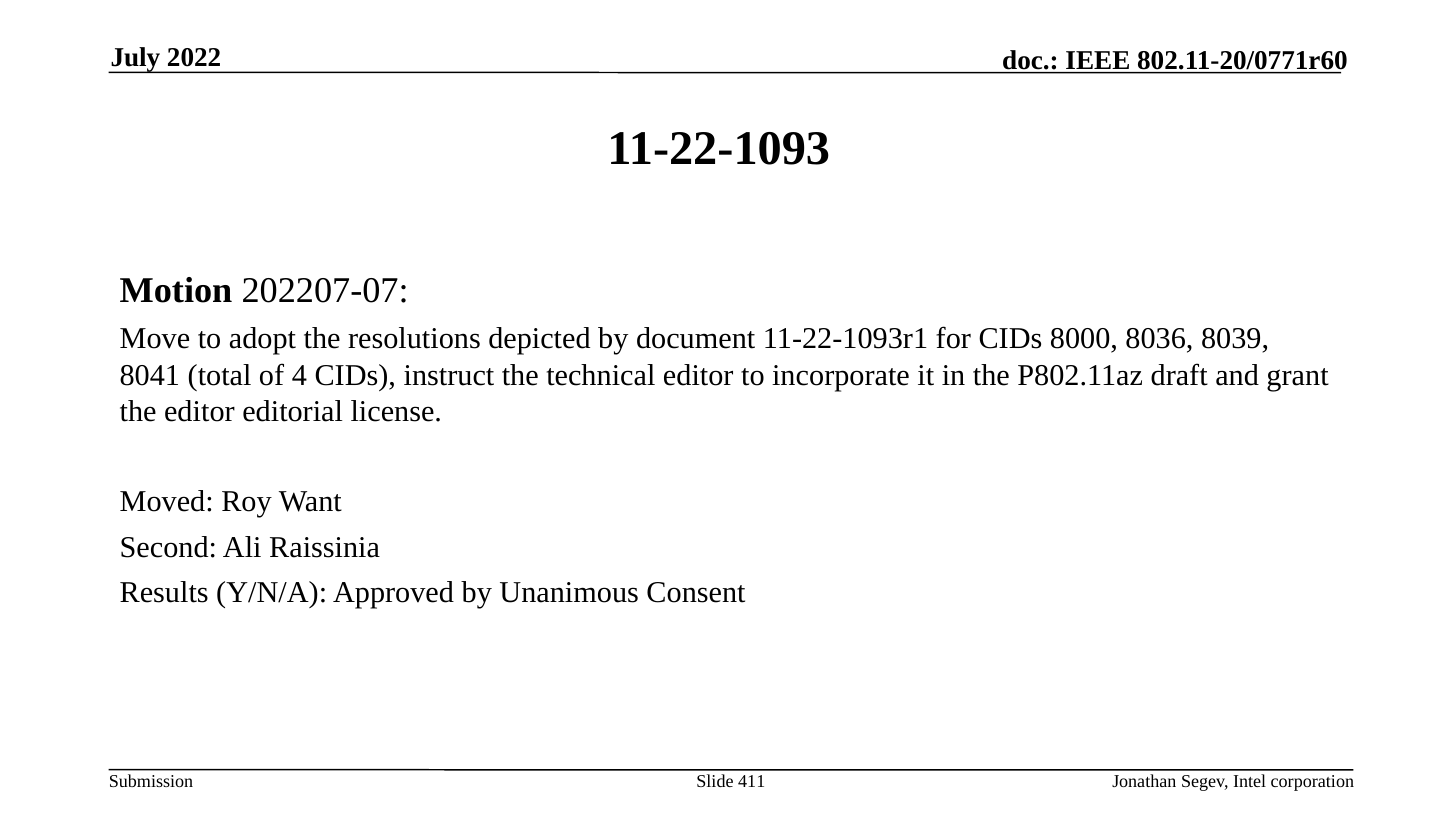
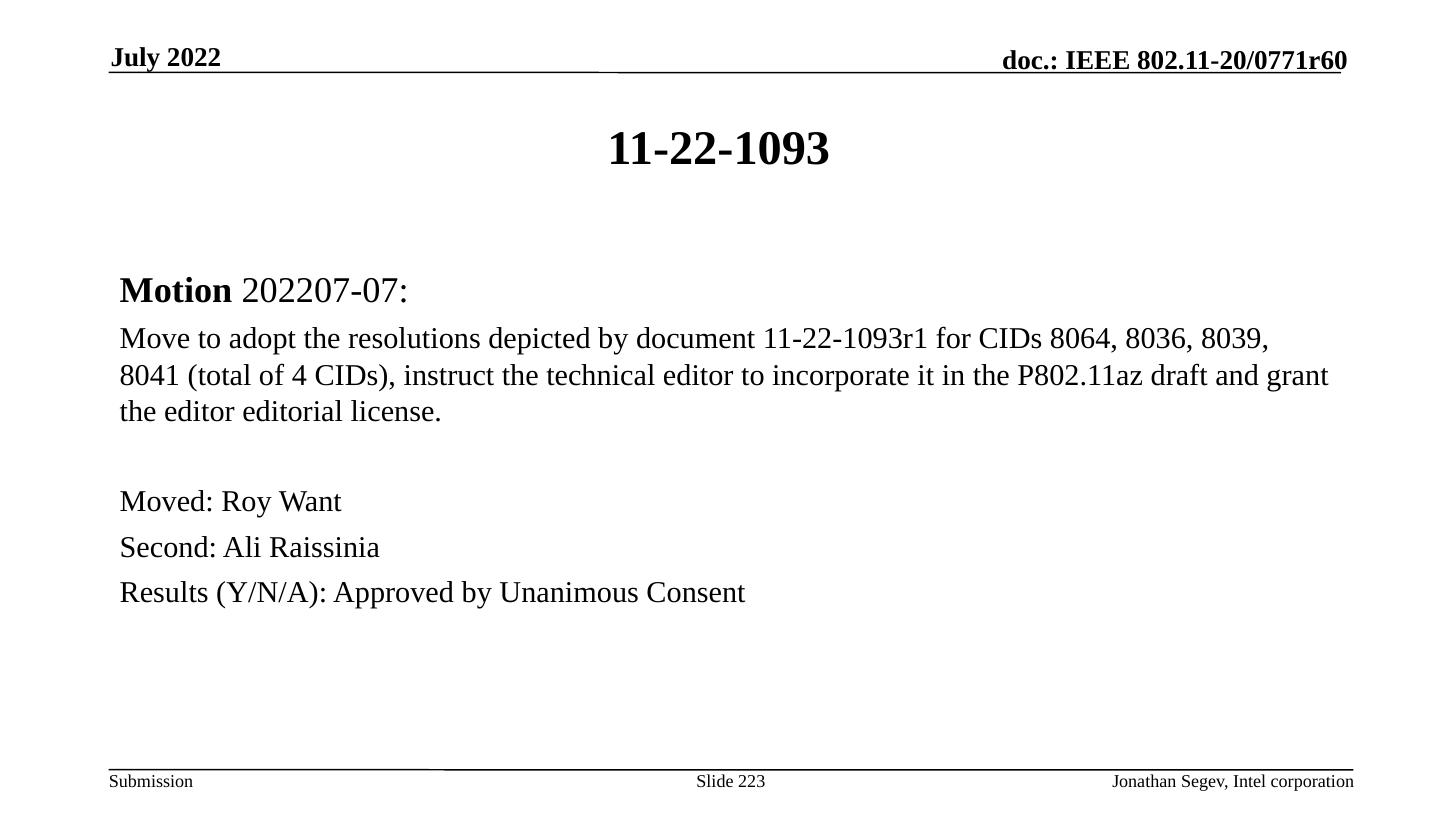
8000: 8000 -> 8064 (1084, 339)
411: 411 -> 223 (752, 782)
